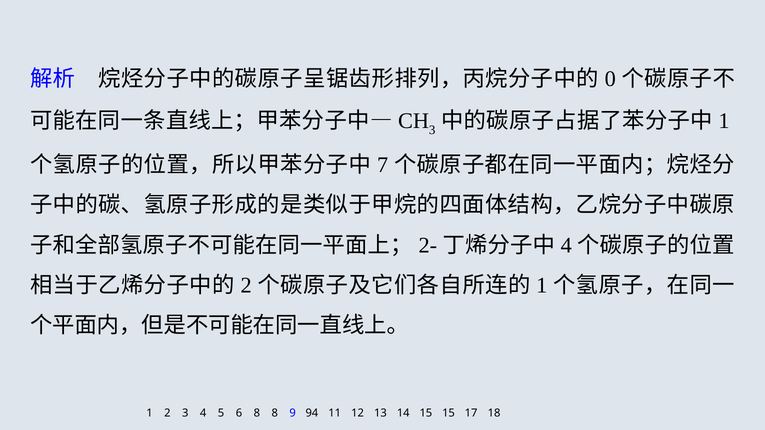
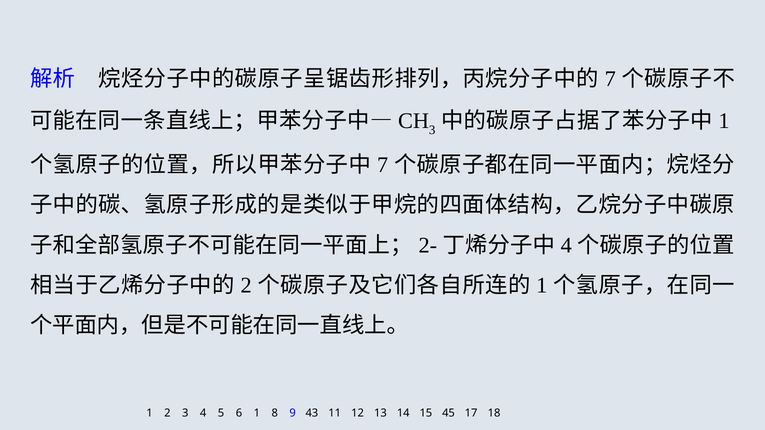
0: 0 -> 7 (610, 79)
6 8: 8 -> 1 (257, 414)
94: 94 -> 43 (312, 414)
15 15: 15 -> 45 (449, 414)
